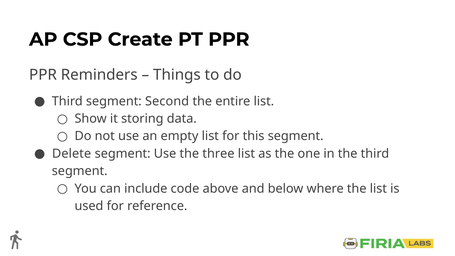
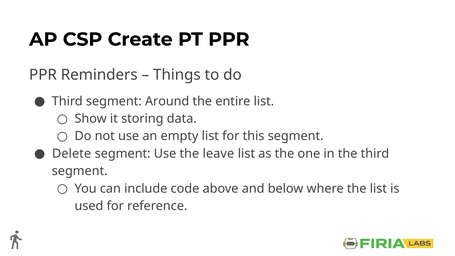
Second: Second -> Around (167, 101)
three: three -> leave (218, 154)
